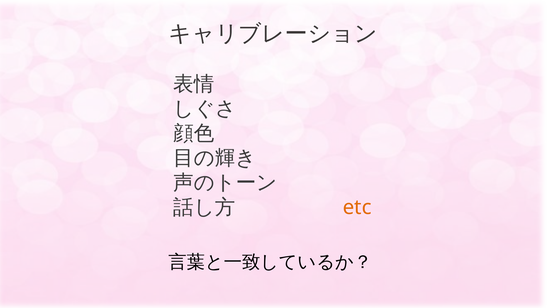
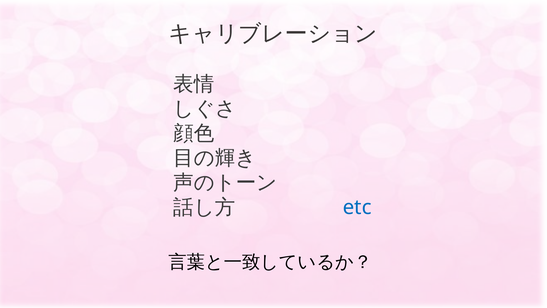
etc colour: orange -> blue (357, 207)
